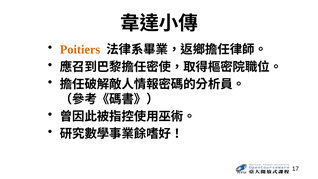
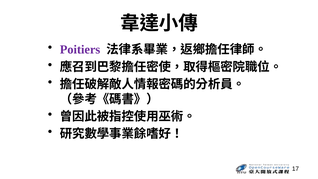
Poitiers colour: orange -> purple (80, 50)
